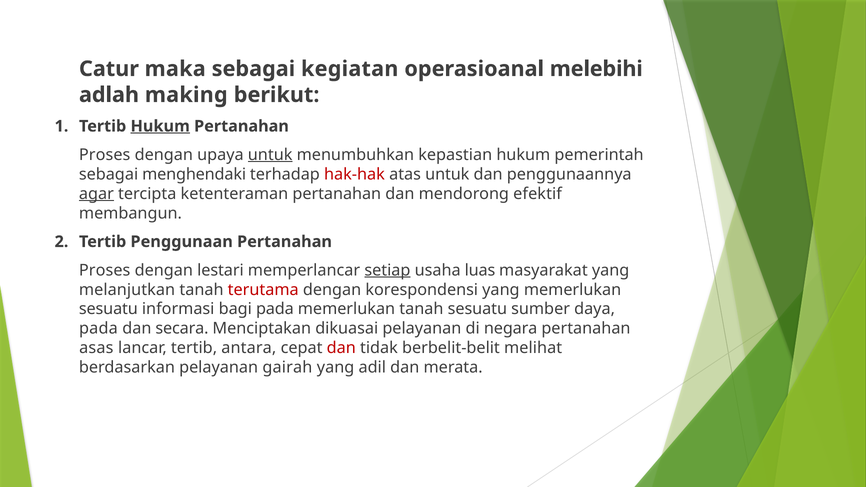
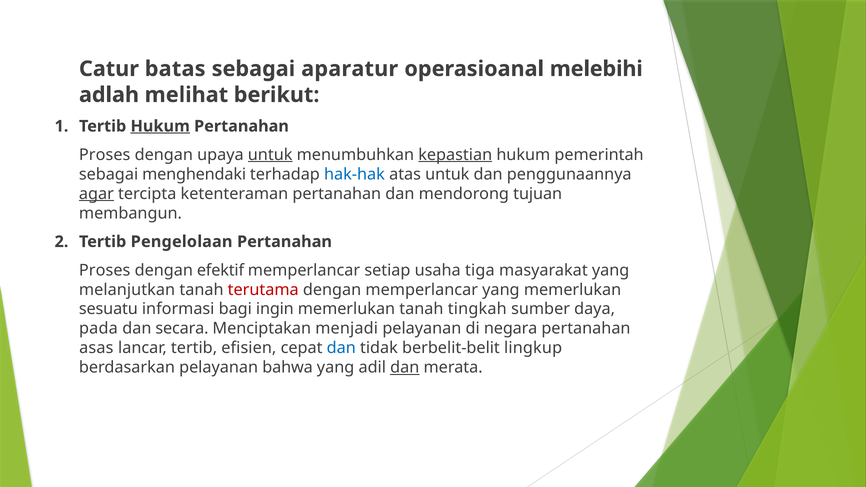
maka: maka -> batas (175, 69)
kegiatan: kegiatan -> aparatur (350, 69)
making: making -> melihat (186, 95)
kepastian underline: none -> present (455, 155)
hak-hak colour: red -> blue (354, 174)
efektif: efektif -> tujuan (538, 194)
Penggunaan: Penggunaan -> Pengelolaan (182, 242)
lestari: lestari -> efektif (220, 270)
setiap underline: present -> none (387, 270)
luas: luas -> tiga (480, 270)
dengan korespondensi: korespondensi -> memperlancar (422, 290)
bagi pada: pada -> ingin (275, 309)
tanah sesuatu: sesuatu -> tingkah (477, 309)
dikuasai: dikuasai -> menjadi (347, 329)
antara: antara -> efisien (249, 348)
dan colour: red -> blue (341, 348)
melihat: melihat -> lingkup (533, 348)
gairah: gairah -> bahwa (288, 368)
dan underline: none -> present (405, 368)
